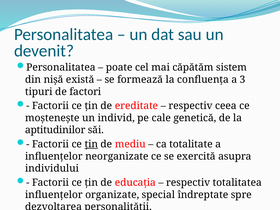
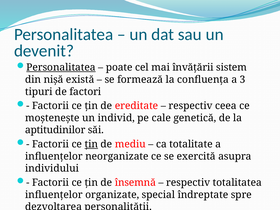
Personalitatea underline: none -> present (61, 67)
căpătăm: căpătăm -> învățării (193, 67)
educația: educația -> însemnă (135, 183)
